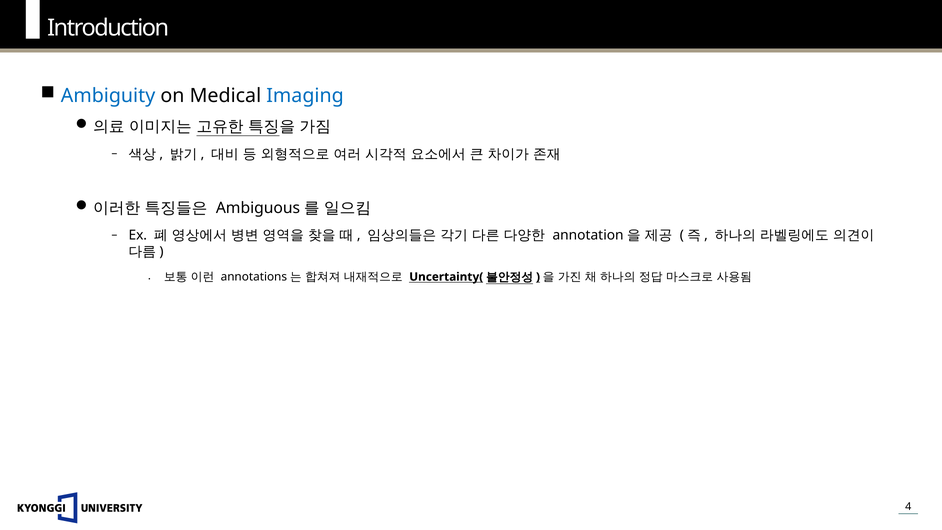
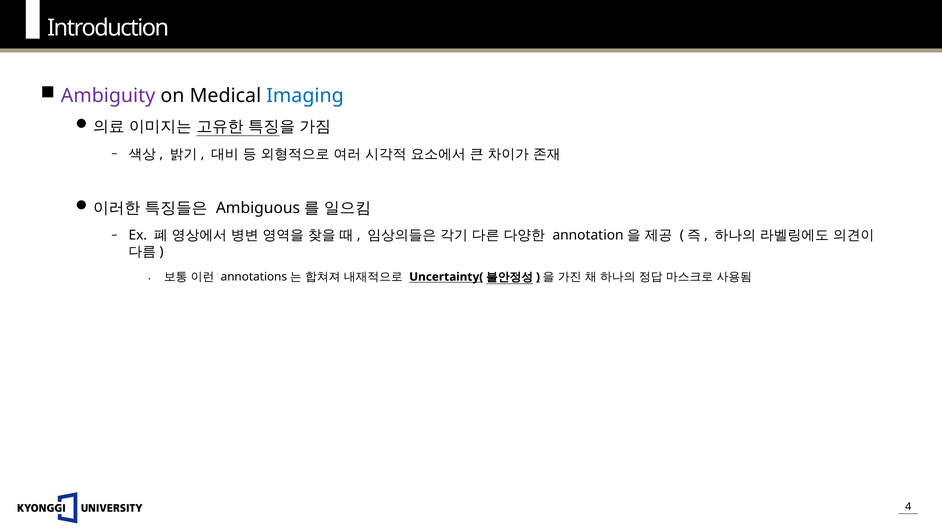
Ambiguity colour: blue -> purple (108, 96)
